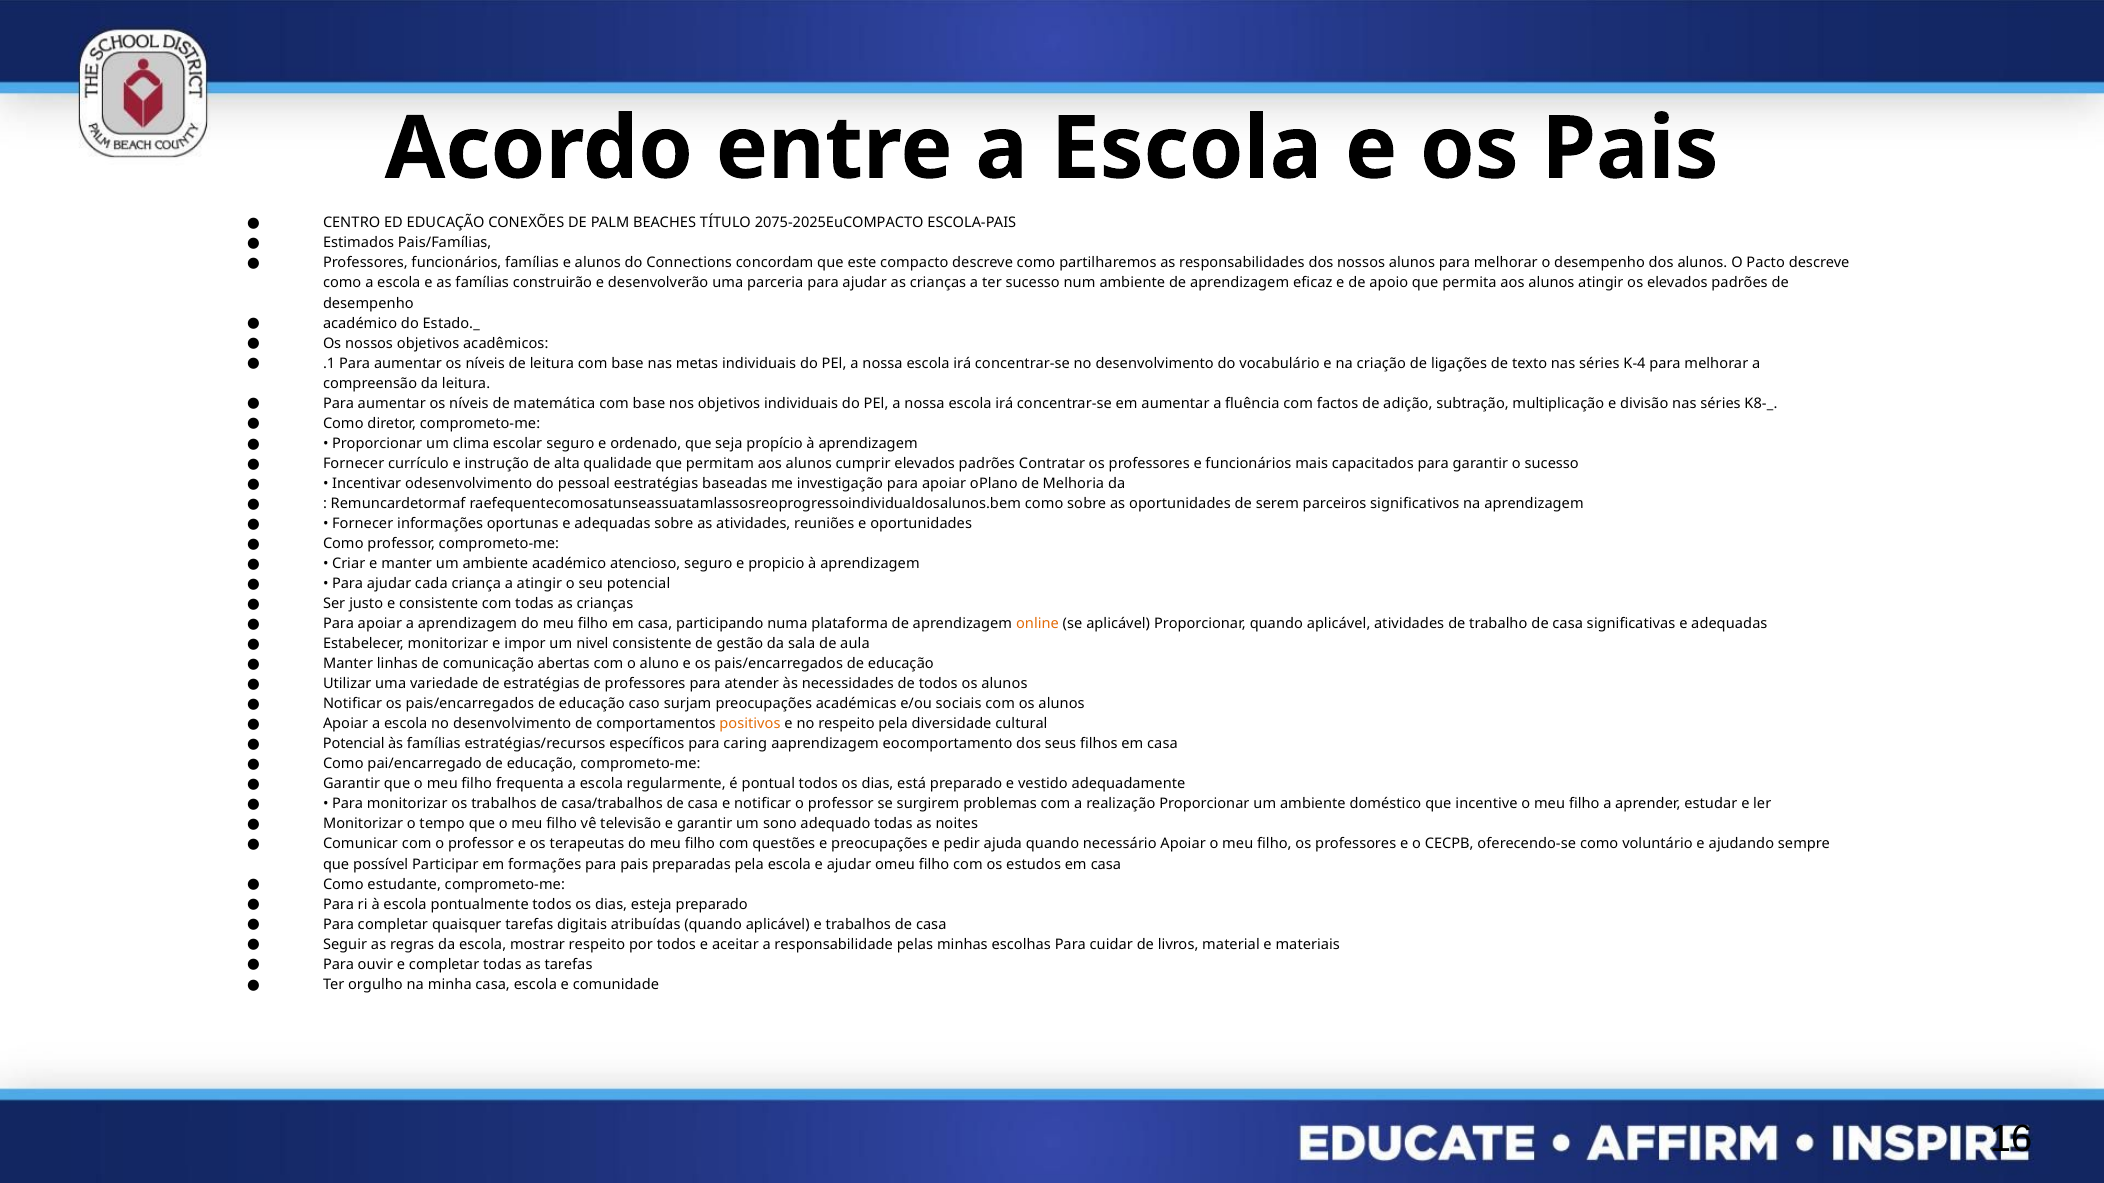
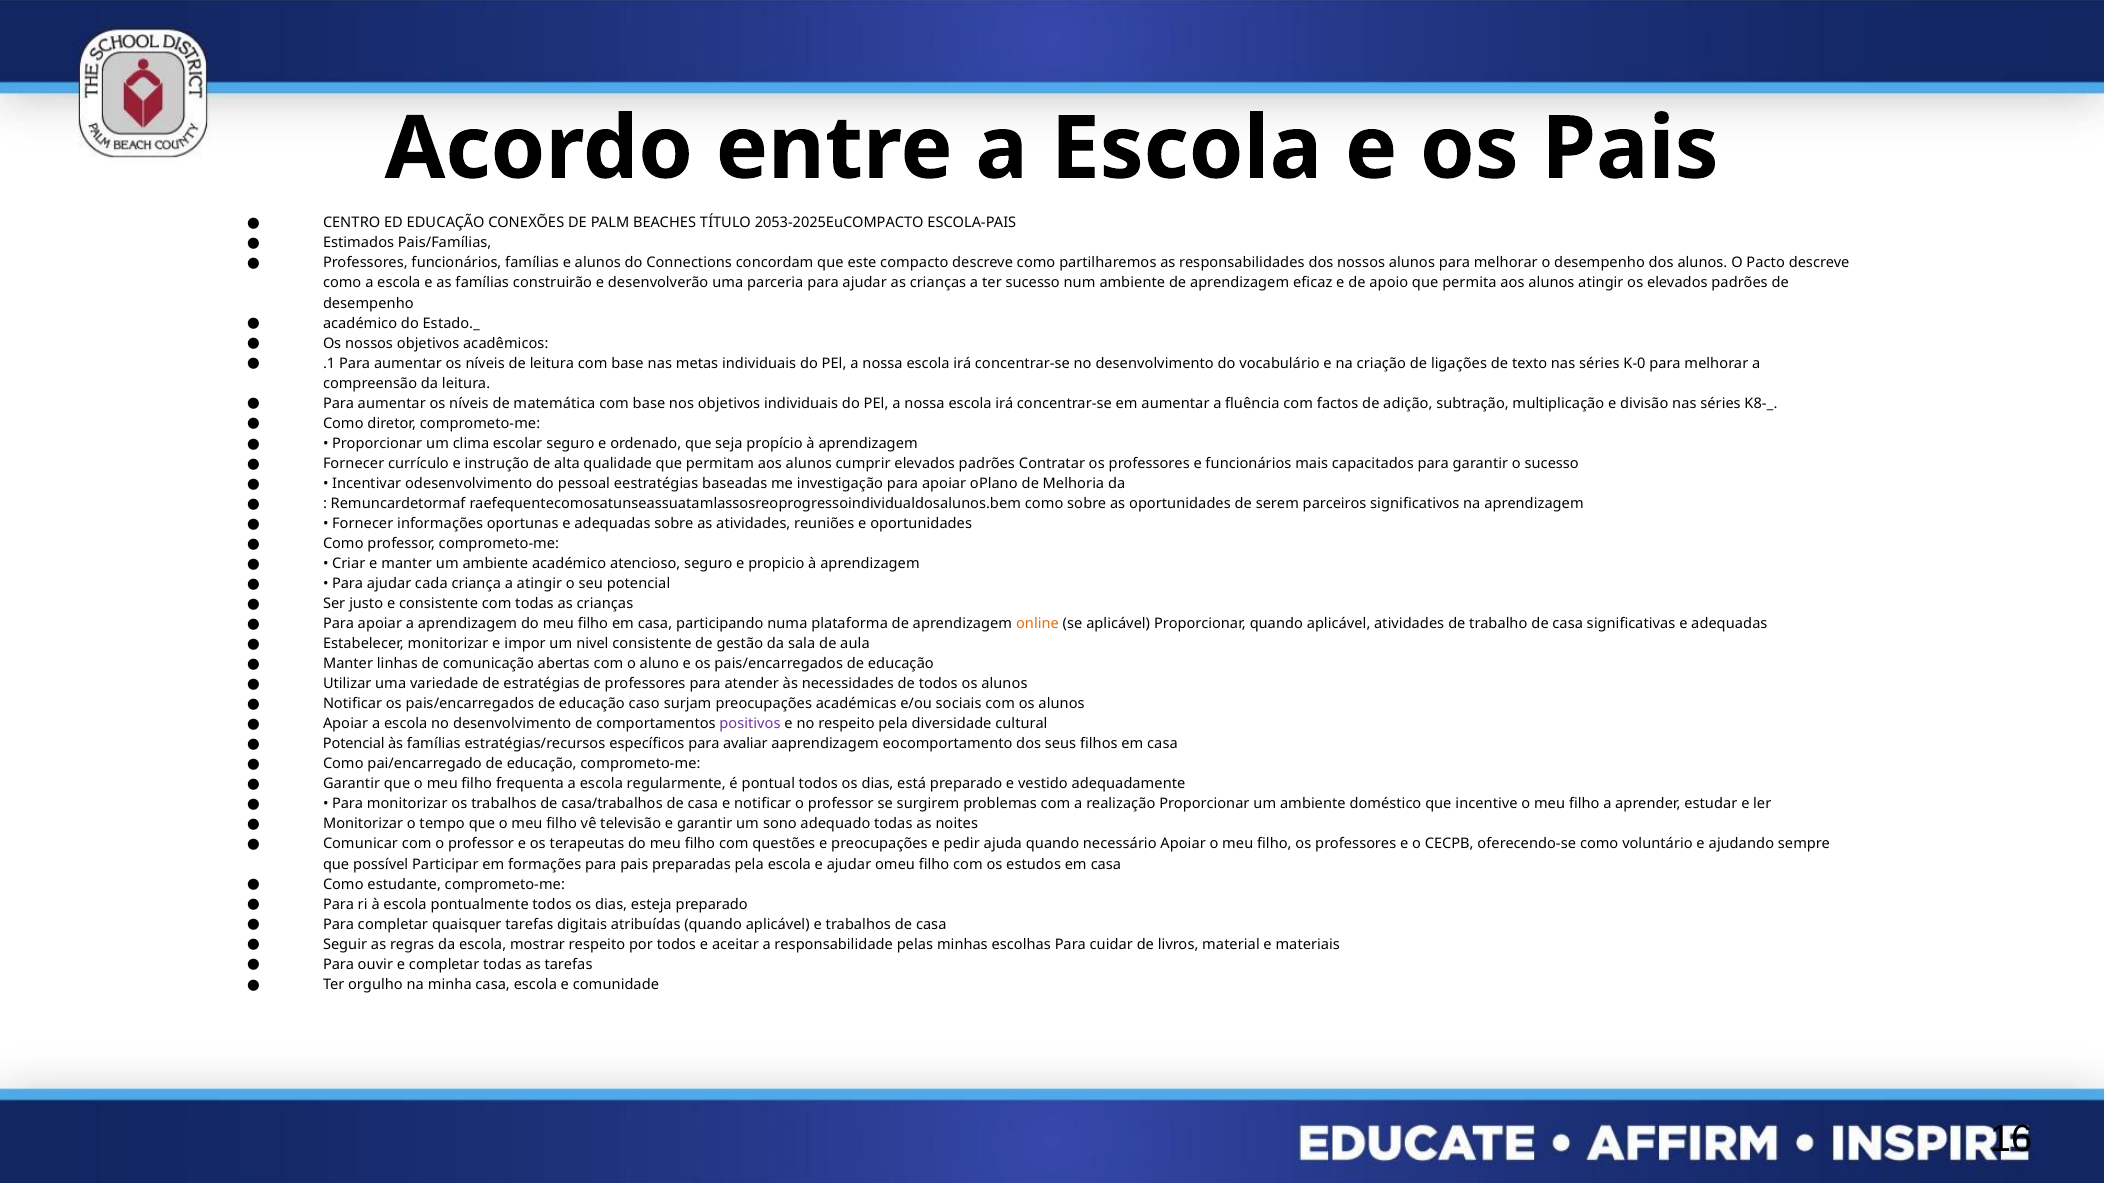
2075-2025EuCOMPACTO: 2075-2025EuCOMPACTO -> 2053-2025EuCOMPACTO (839, 223)
K-4: K-4 -> K-0 (1635, 363)
positivos colour: orange -> purple (750, 724)
caring: caring -> avaliar (745, 744)
